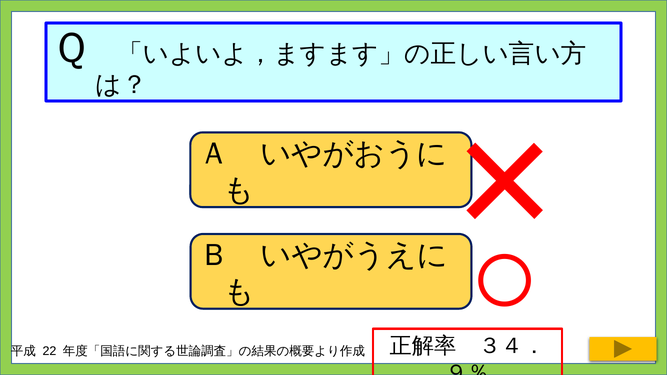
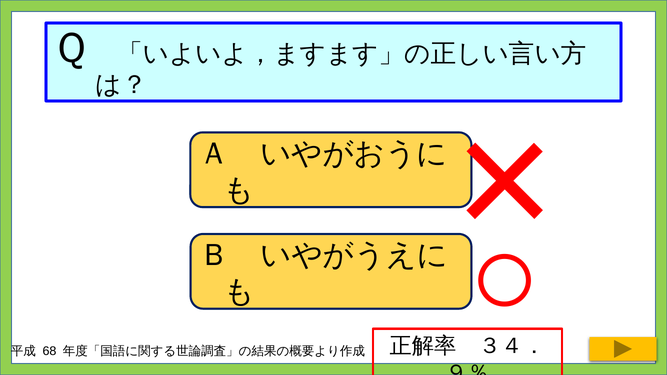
22: 22 -> 68 (49, 352)
